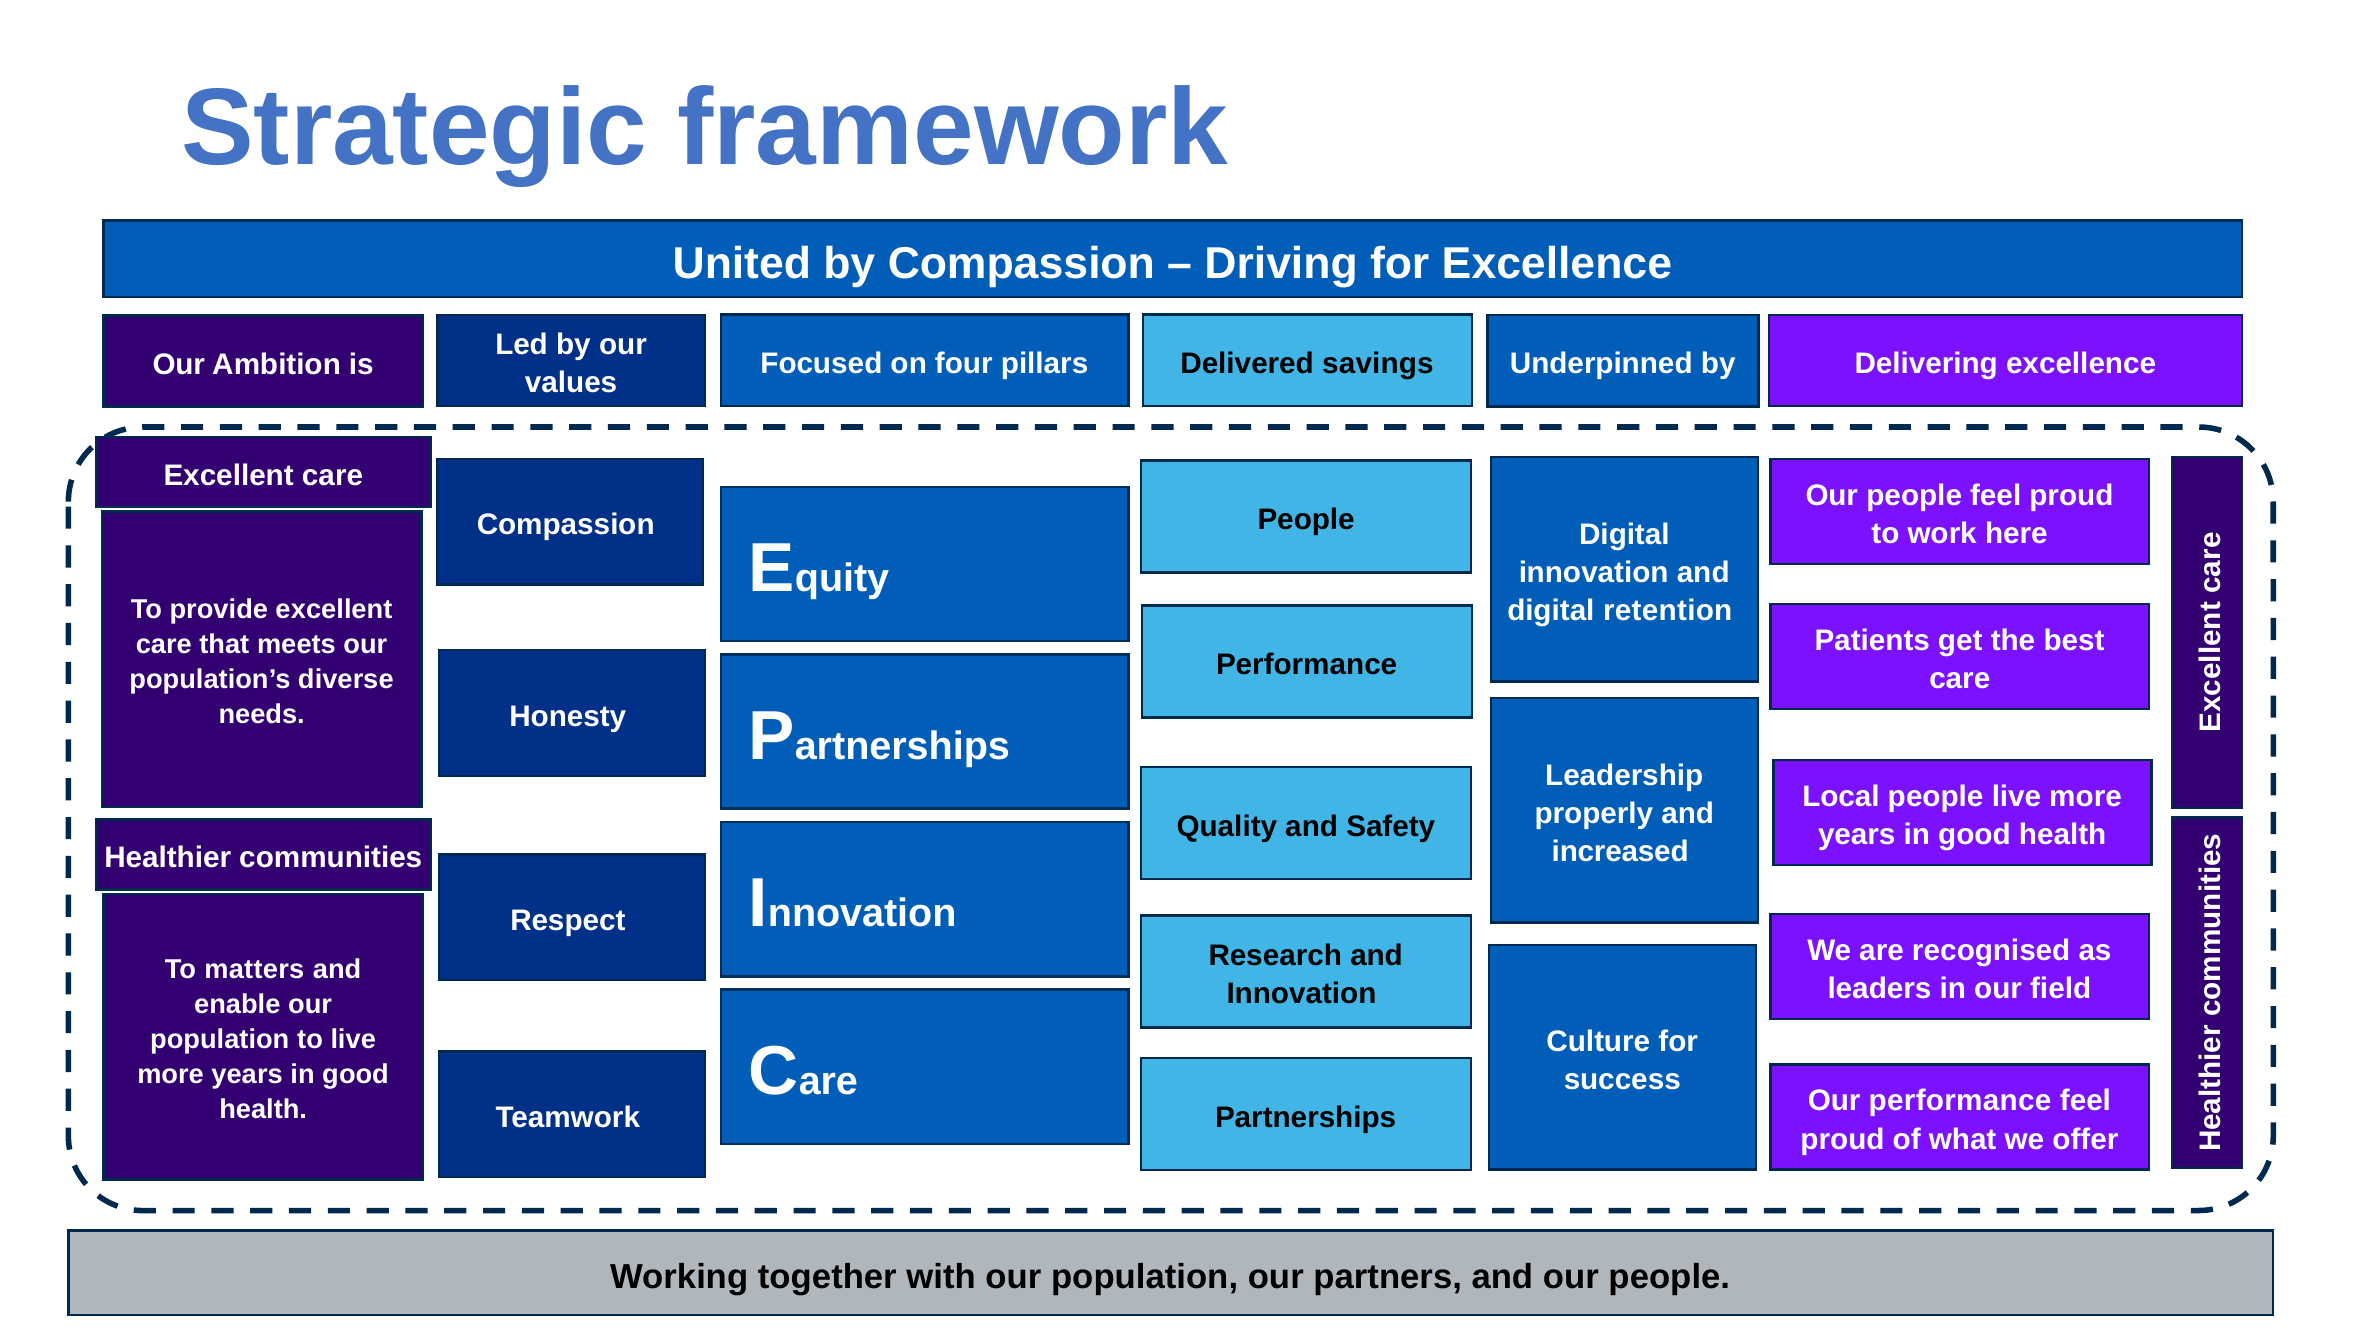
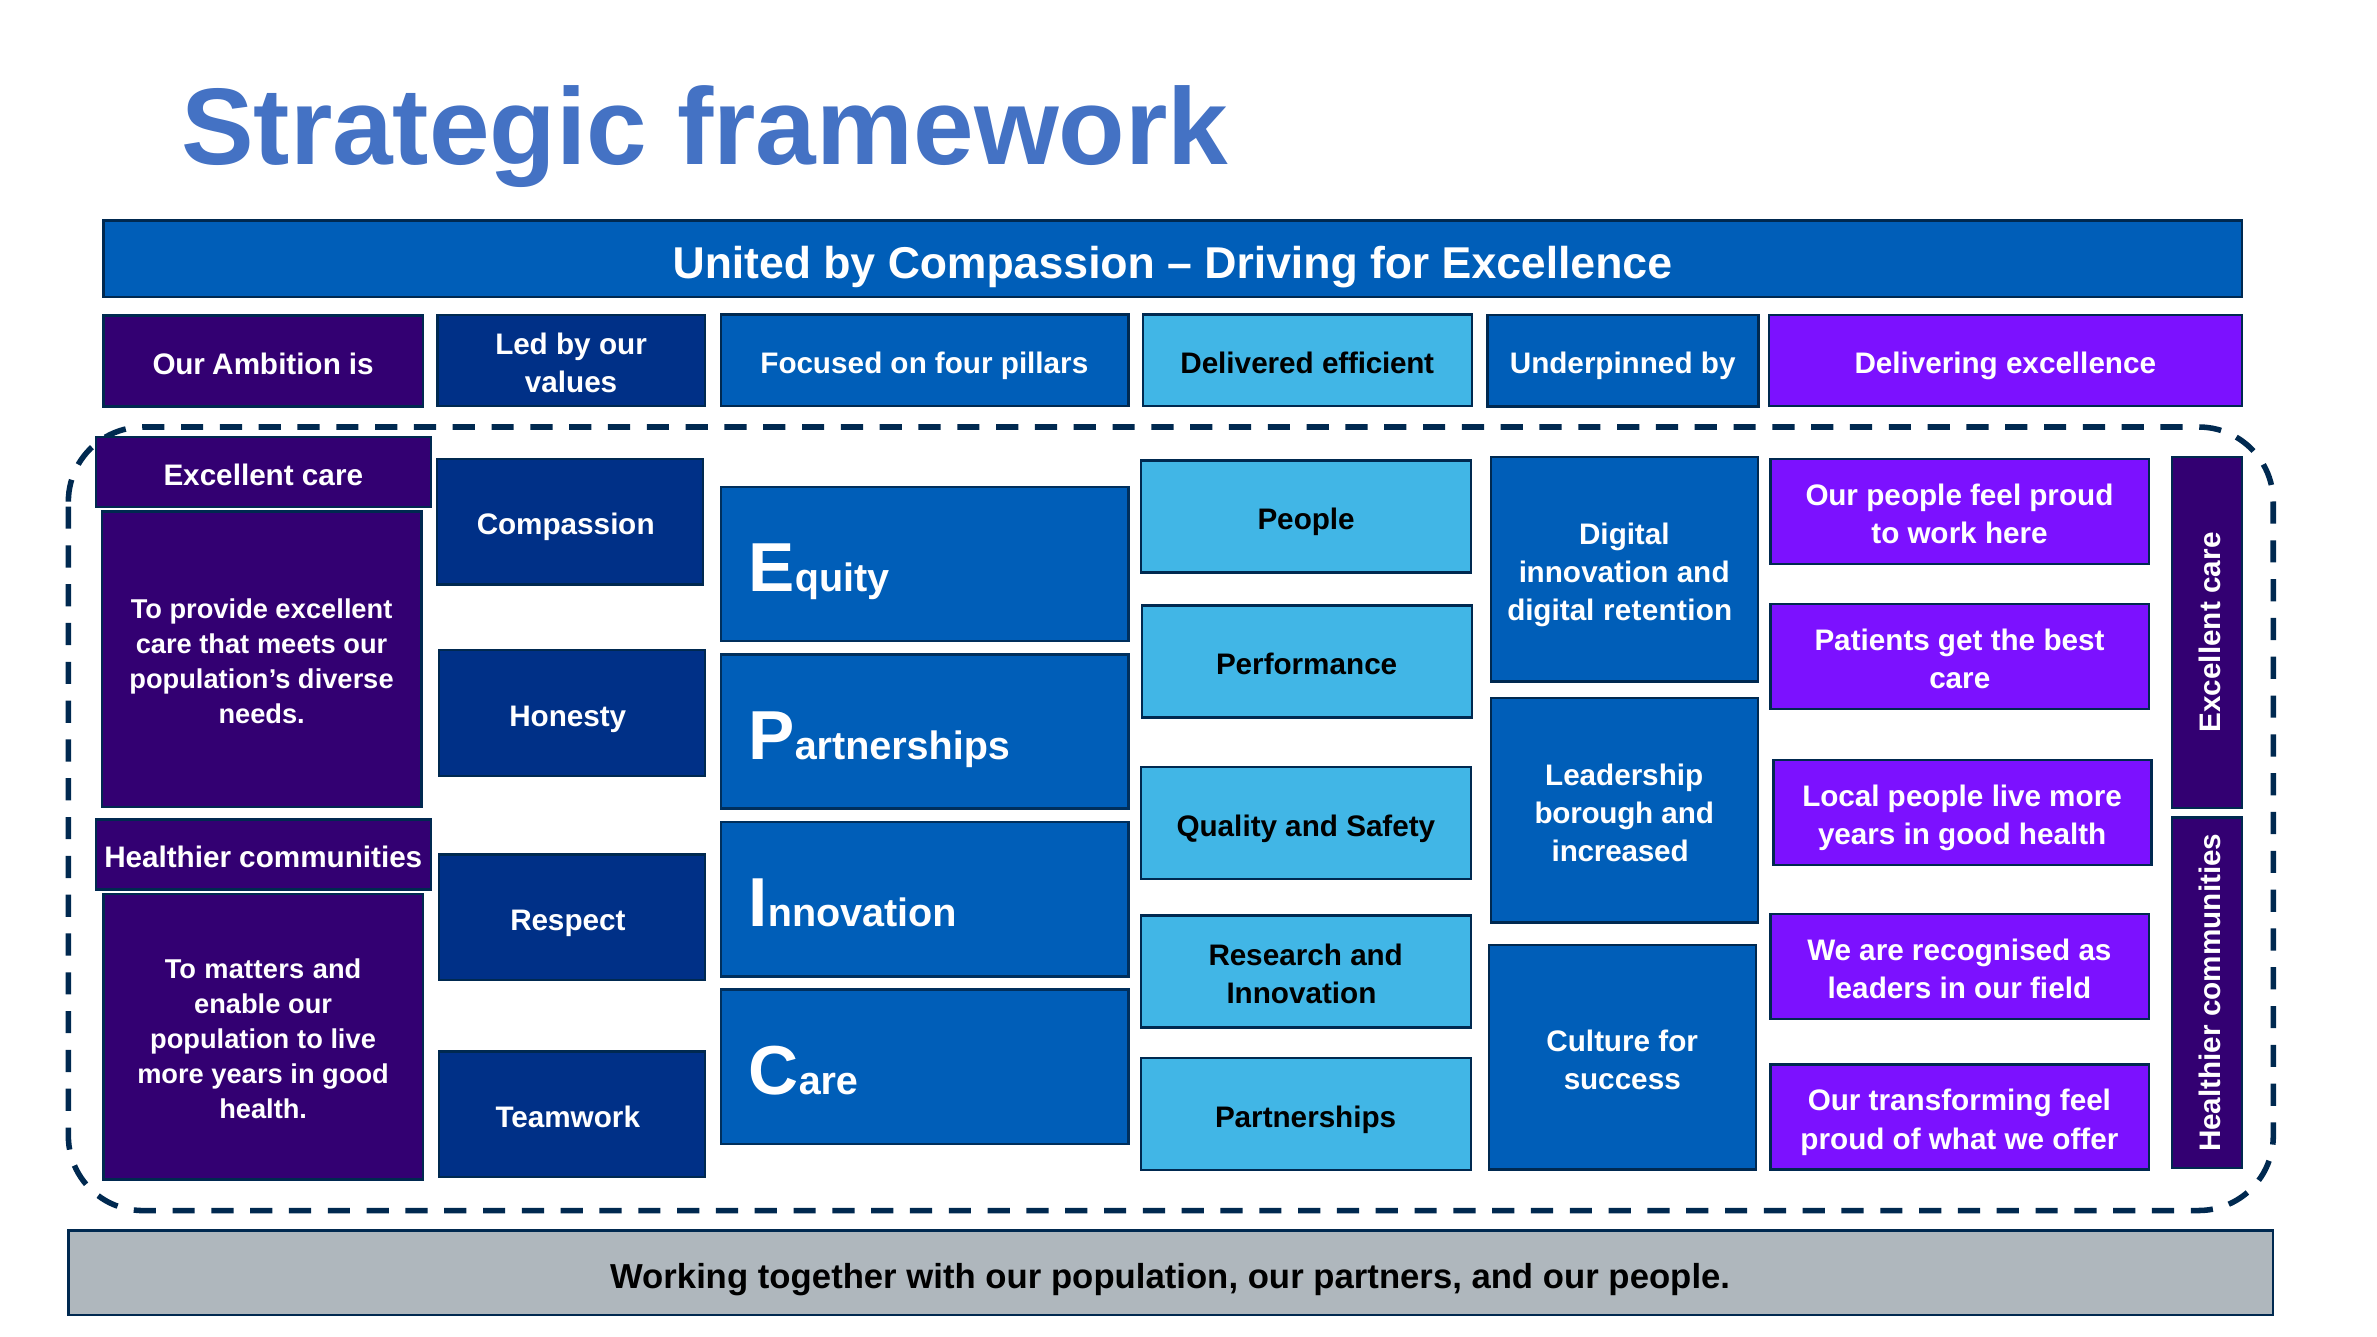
savings: savings -> efficient (1378, 364)
properly: properly -> borough (1594, 813)
Our performance: performance -> transforming (1960, 1101)
